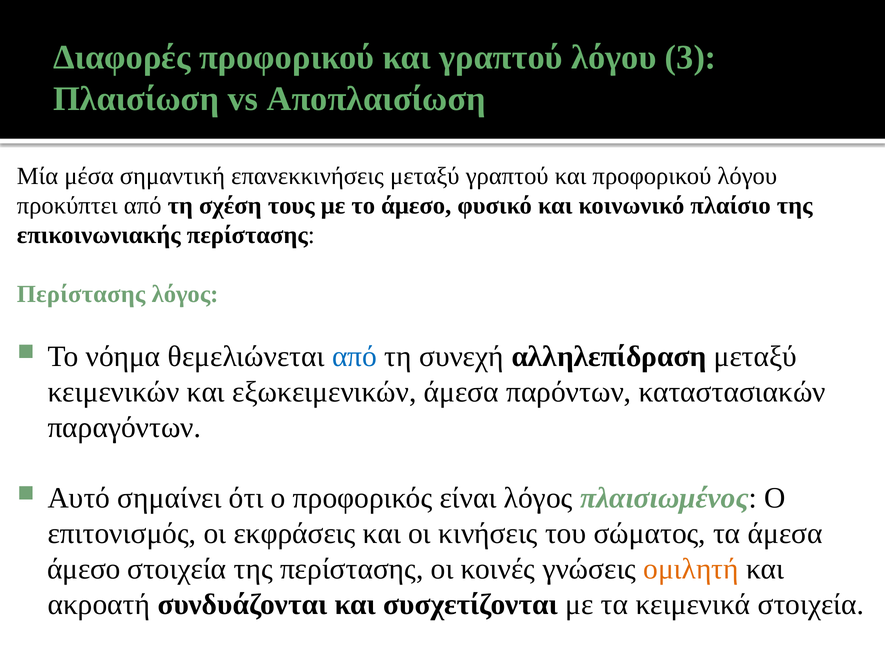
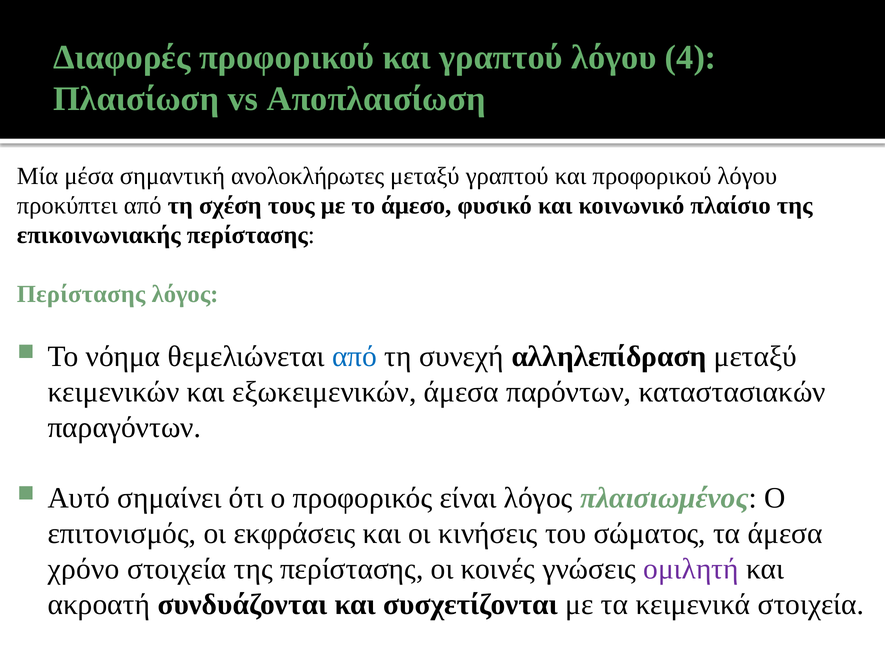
3: 3 -> 4 (691, 57)
επανεκκινήσεις: επανεκκινήσεις -> ανολοκλήρωτες (308, 176)
άμεσο: άμεσο -> χρόνο (84, 569)
ομιλητή colour: orange -> purple (691, 569)
